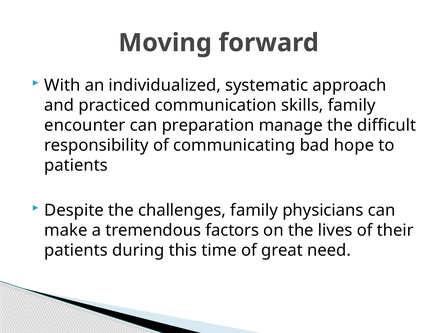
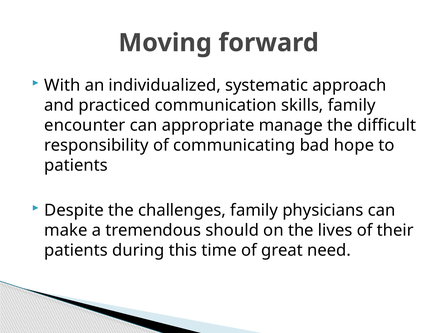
preparation: preparation -> appropriate (208, 125)
factors: factors -> should (232, 230)
